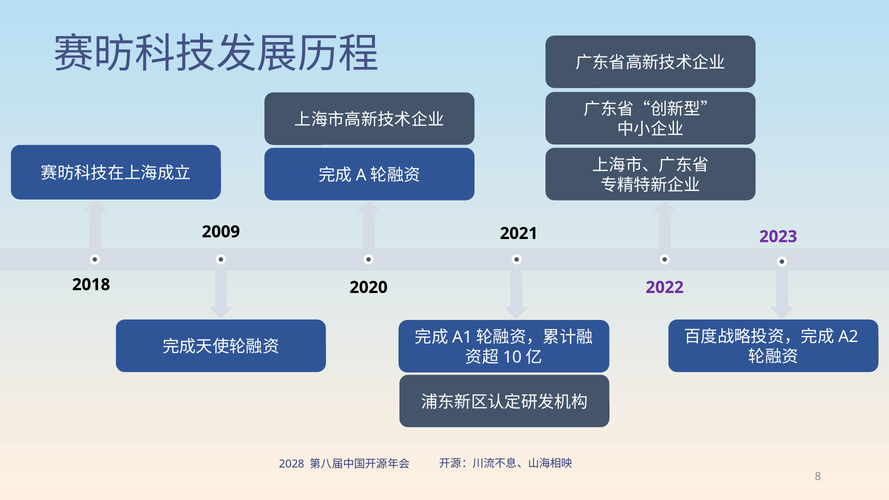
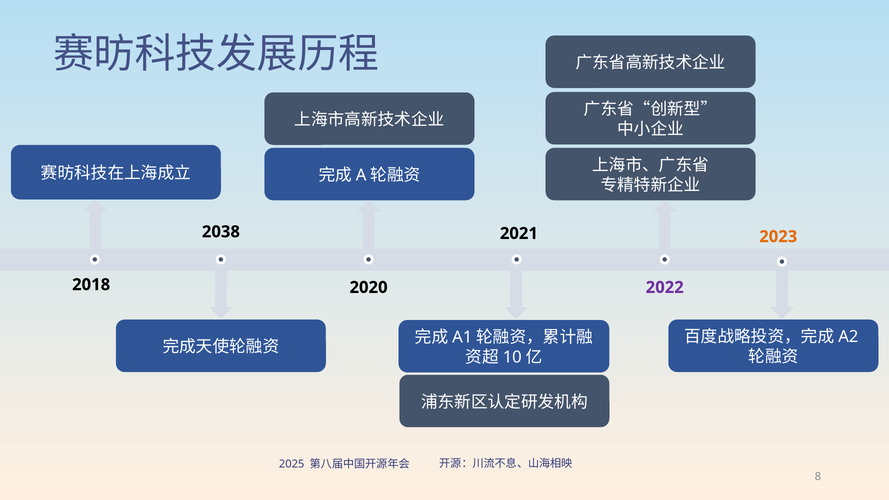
2009: 2009 -> 2038 (221, 232)
2023 colour: purple -> orange (778, 237)
2028: 2028 -> 2025 (292, 464)
